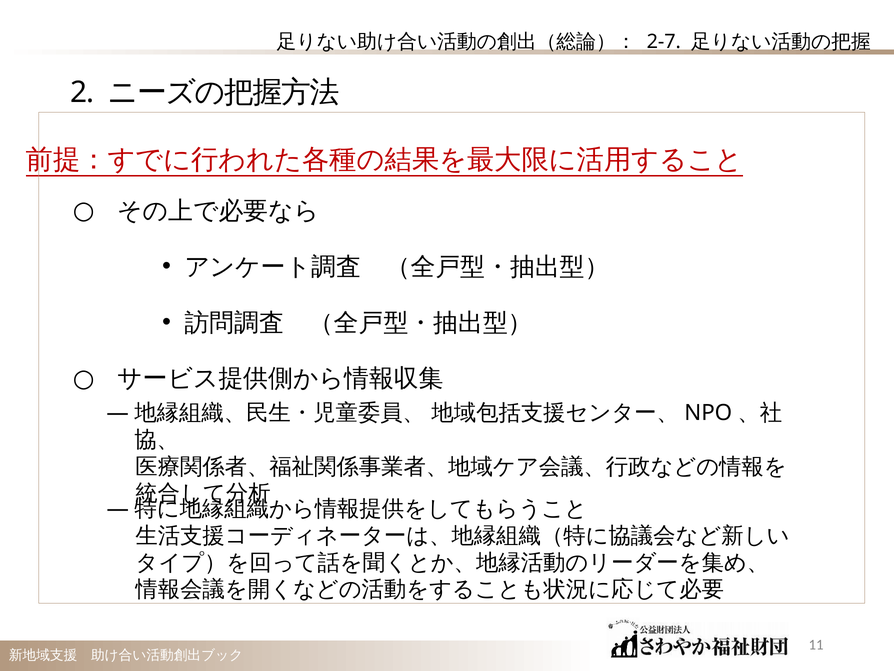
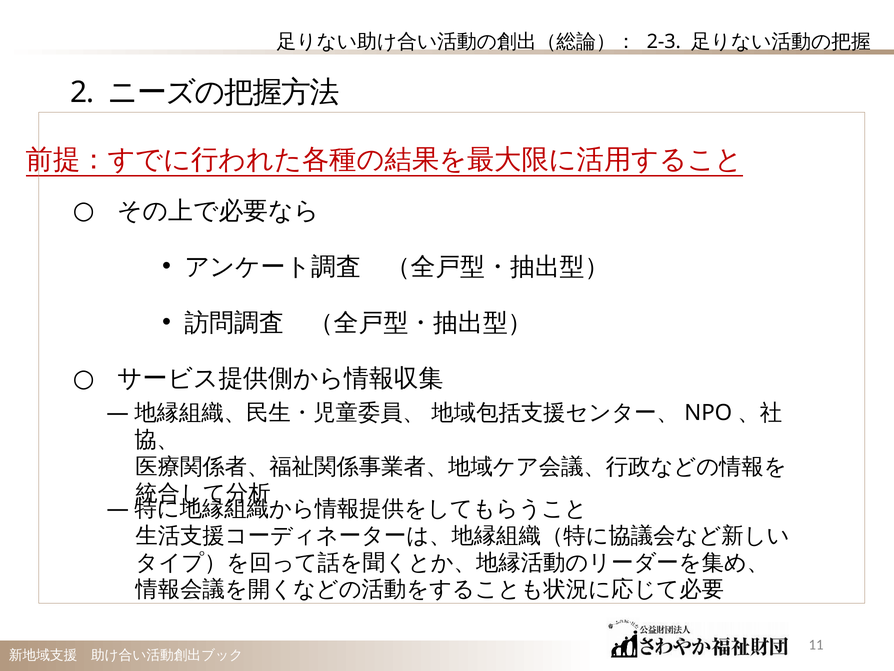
2-7: 2-7 -> 2-3 (664, 42)
